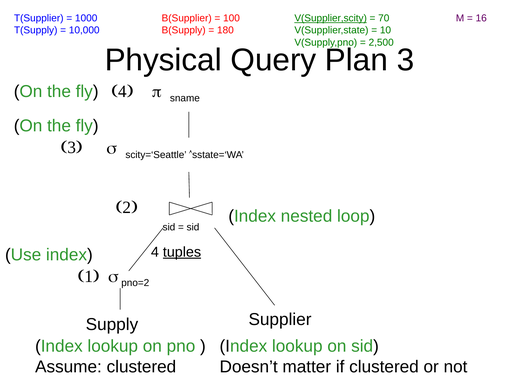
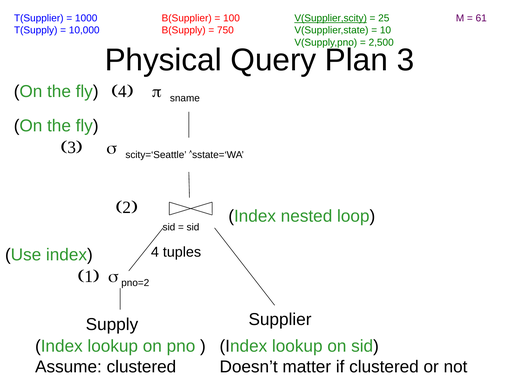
70: 70 -> 25 (384, 18)
16: 16 -> 61 (481, 18)
180: 180 -> 750 (225, 30)
tuples underline: present -> none (182, 252)
